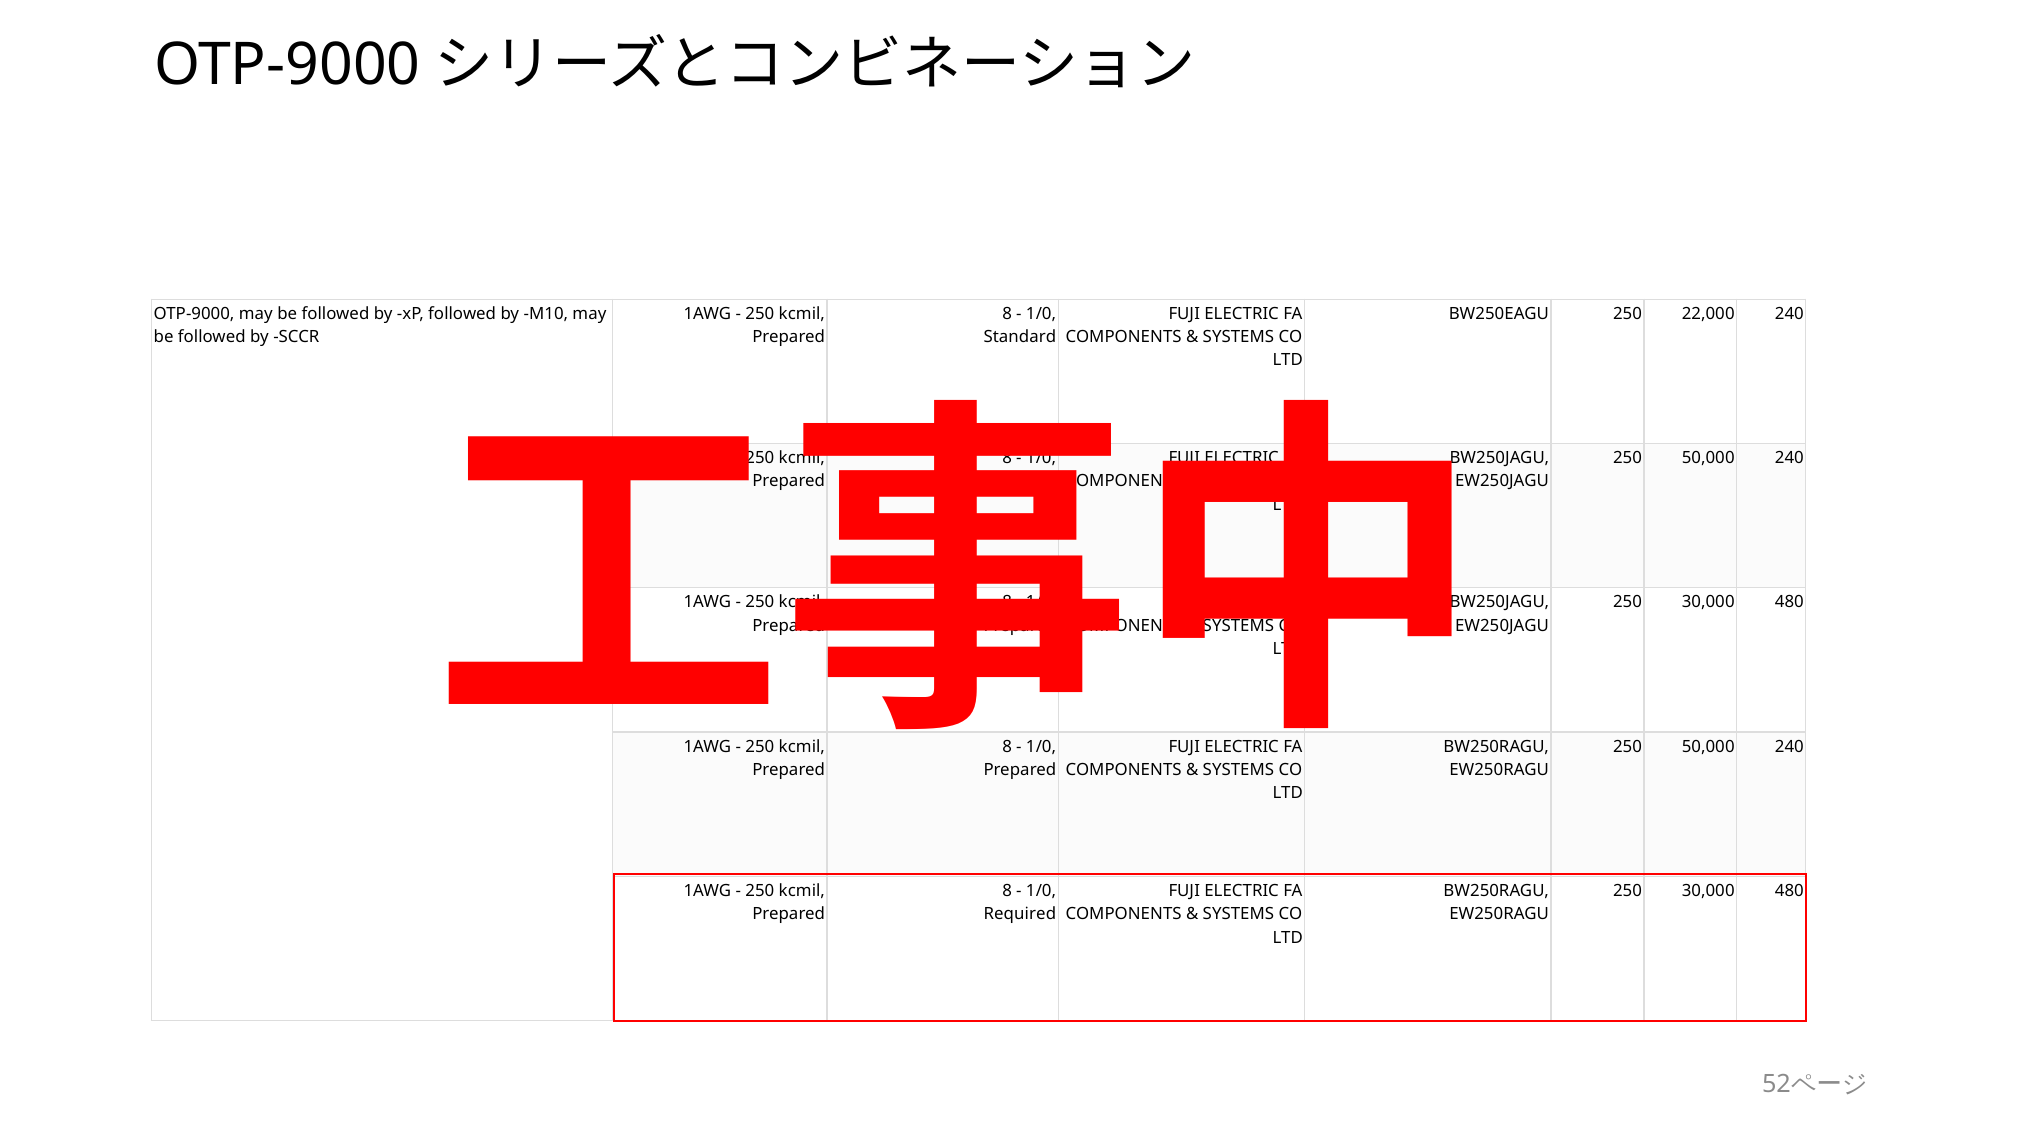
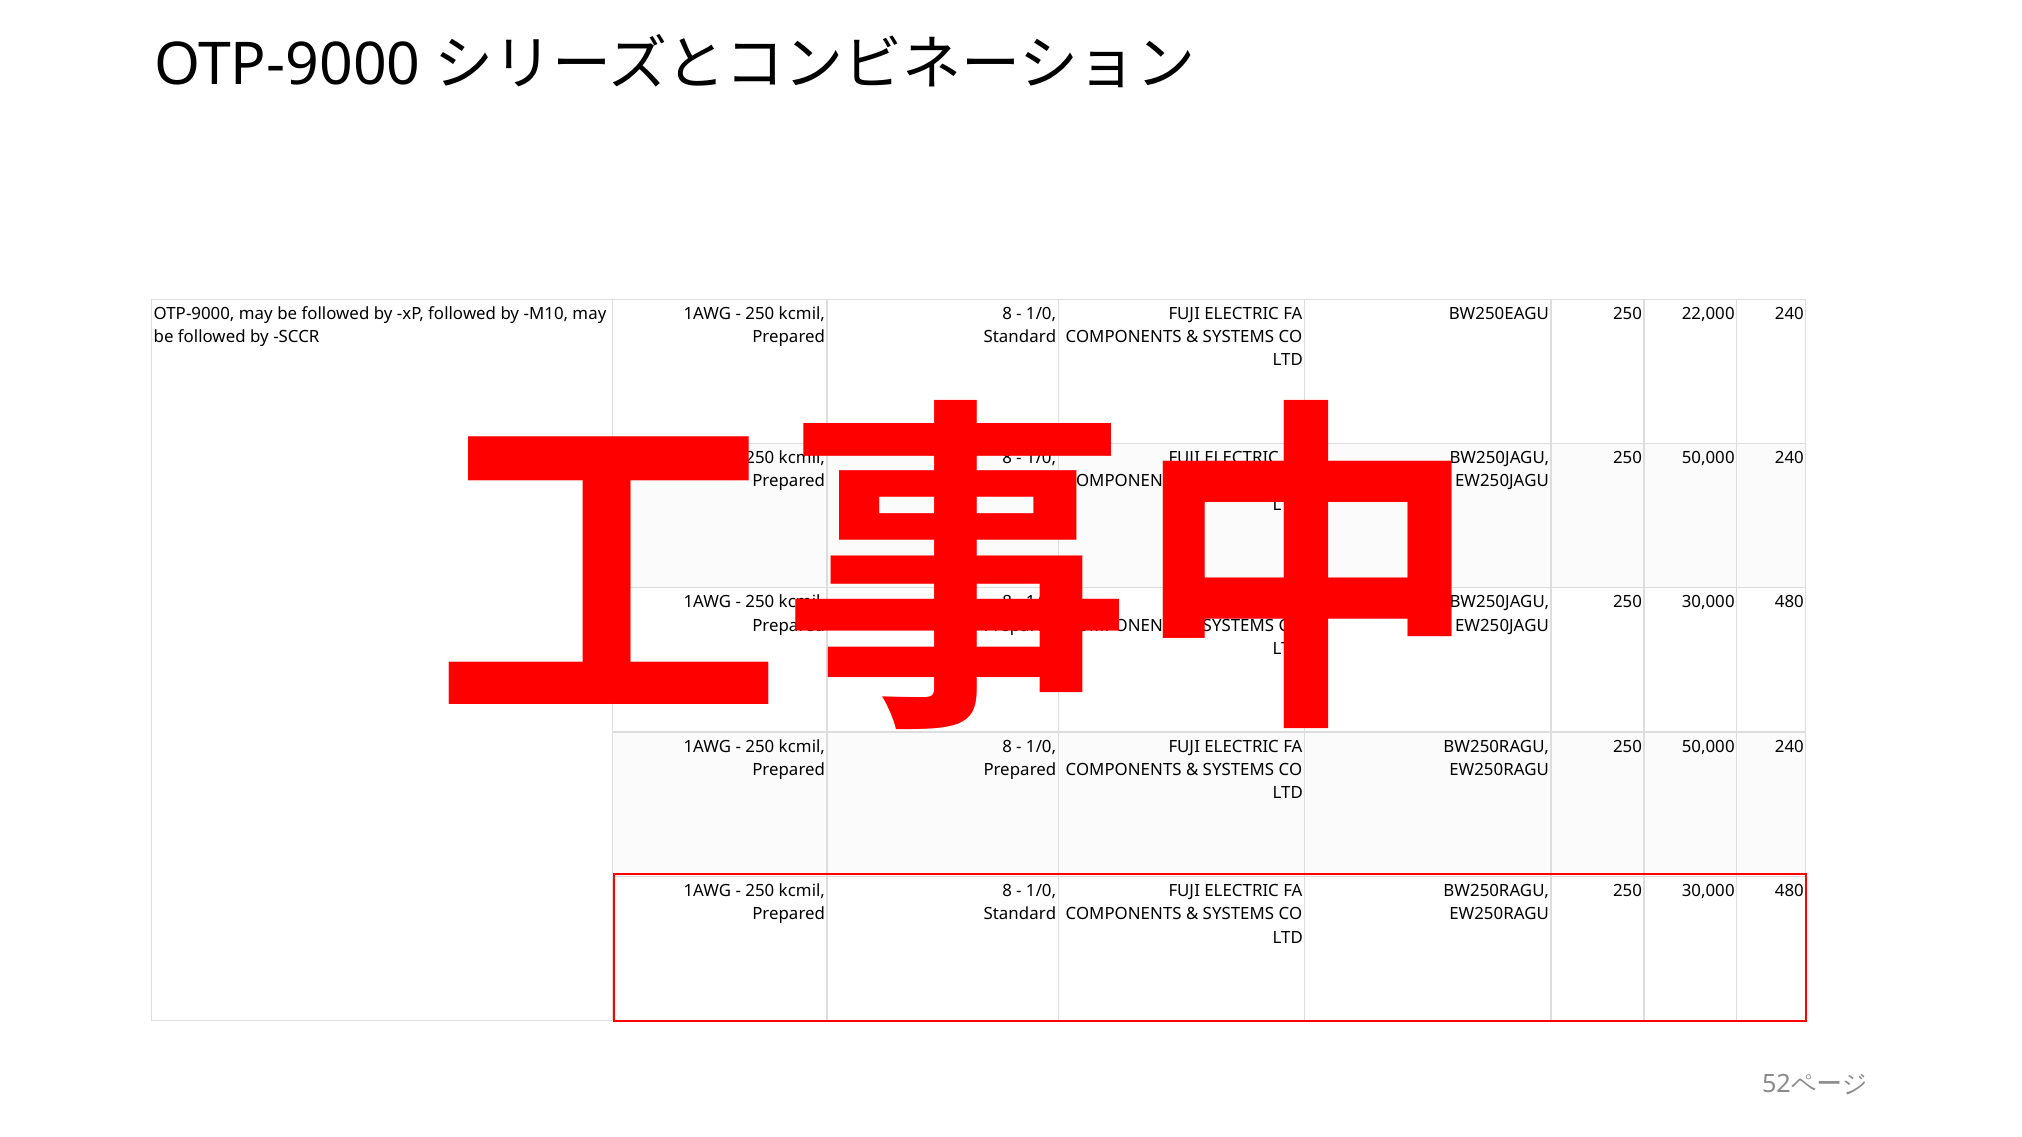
Required: Required -> Standard (1020, 914)
